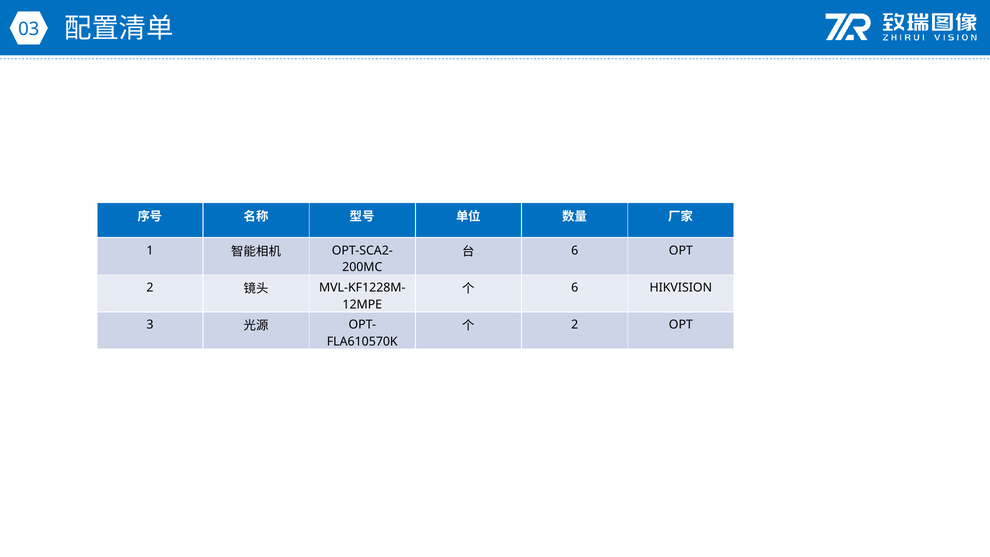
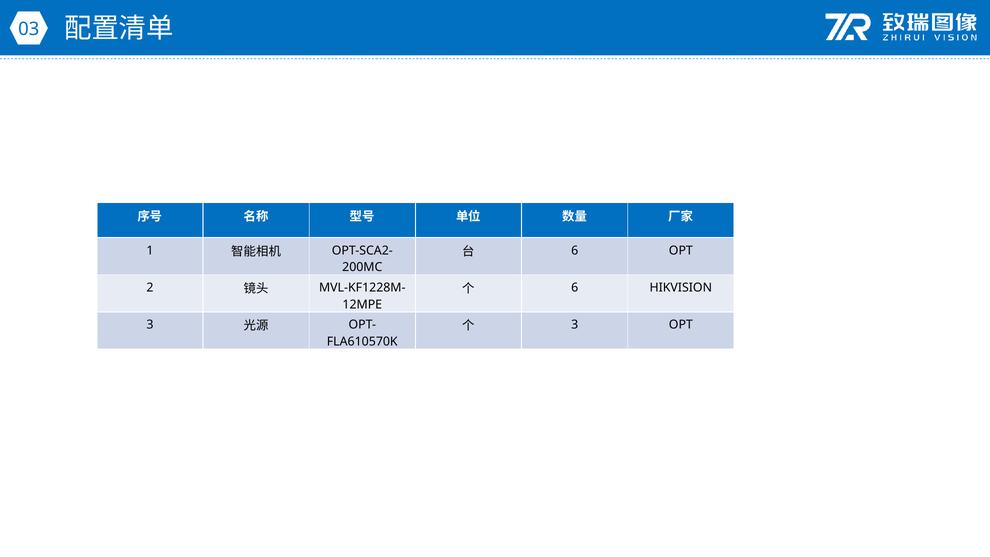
2: 2 -> 3 (575, 325)
